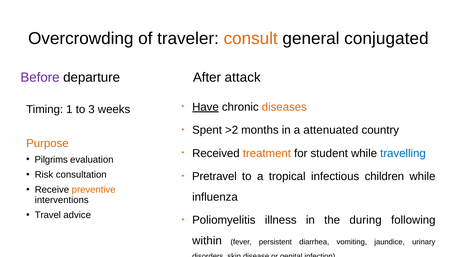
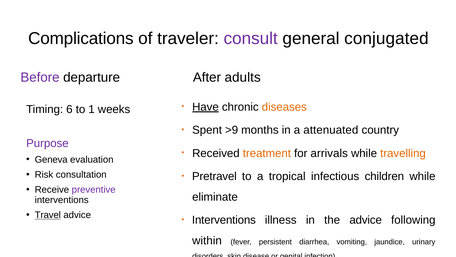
Overcrowding: Overcrowding -> Complications (81, 38)
consult colour: orange -> purple (251, 38)
attack: attack -> adults (243, 77)
1: 1 -> 6 (69, 109)
3: 3 -> 1 (92, 109)
>2: >2 -> >9 (232, 130)
Purpose colour: orange -> purple (47, 143)
student: student -> arrivals (329, 153)
travelling colour: blue -> orange (403, 153)
Pilgrims: Pilgrims -> Geneva (51, 159)
preventive colour: orange -> purple (94, 189)
influenza: influenza -> eliminate (215, 197)
Travel underline: none -> present (48, 215)
Poliomyelitis: Poliomyelitis -> Interventions (224, 220)
the during: during -> advice (366, 220)
